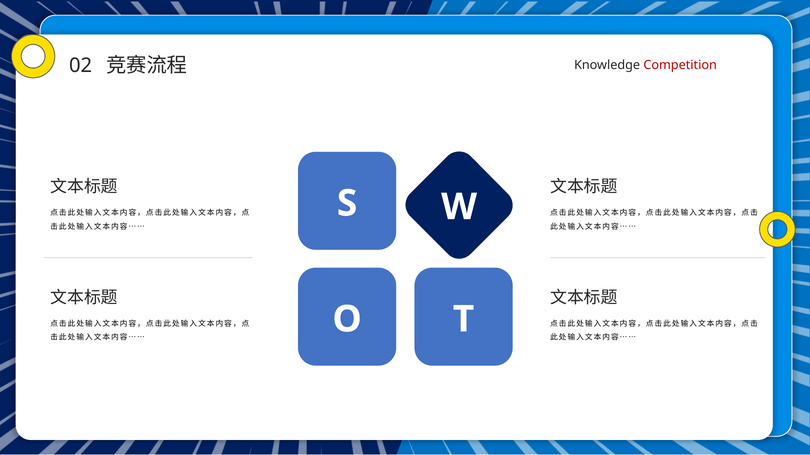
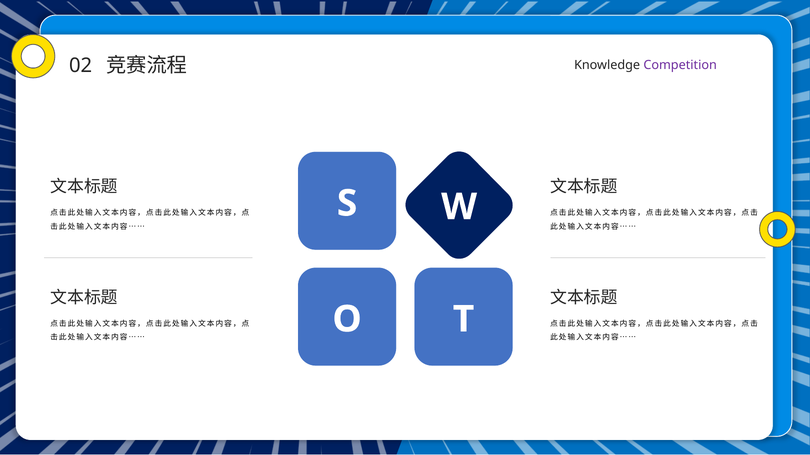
Competition colour: red -> purple (680, 65)
